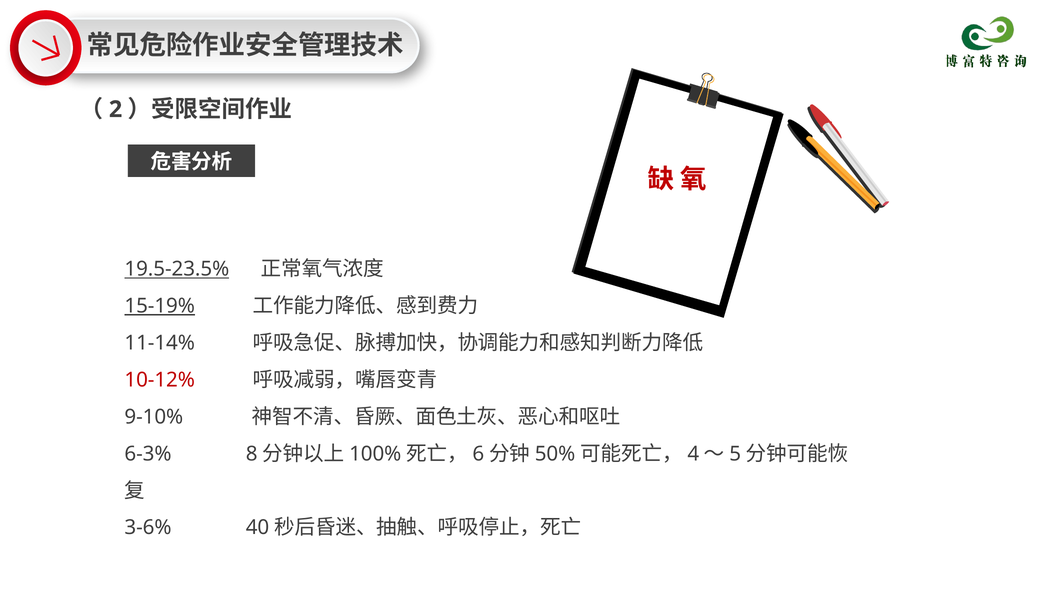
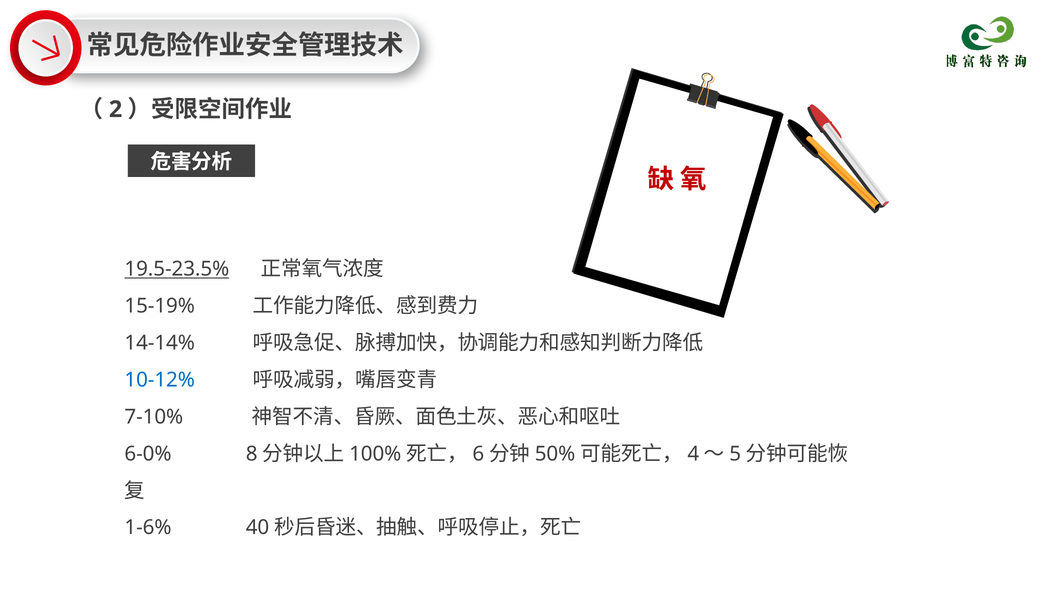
15-19% underline: present -> none (160, 306)
11-14%: 11-14% -> 14-14% (160, 343)
10-12% colour: red -> blue (160, 380)
9-10%: 9-10% -> 7-10% (154, 417)
6-3%: 6-3% -> 6-0% (148, 454)
3-6%: 3-6% -> 1-6% (148, 528)
